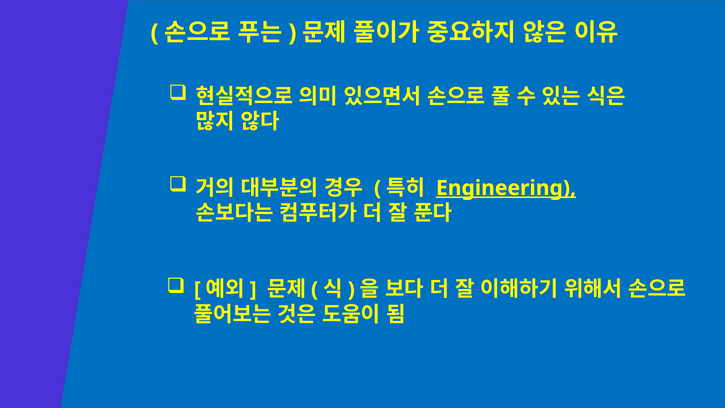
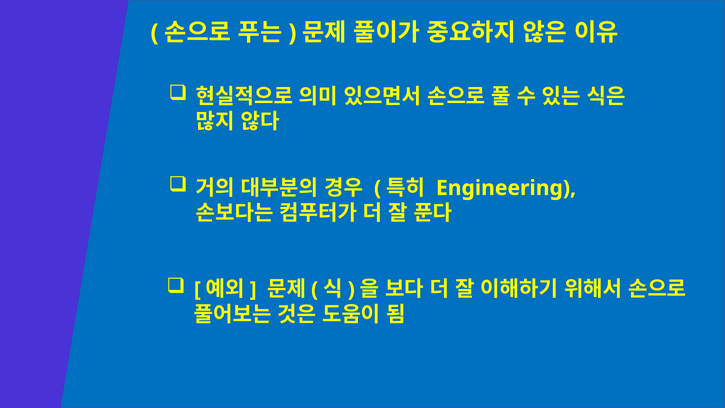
Engineering underline: present -> none (506, 188)
